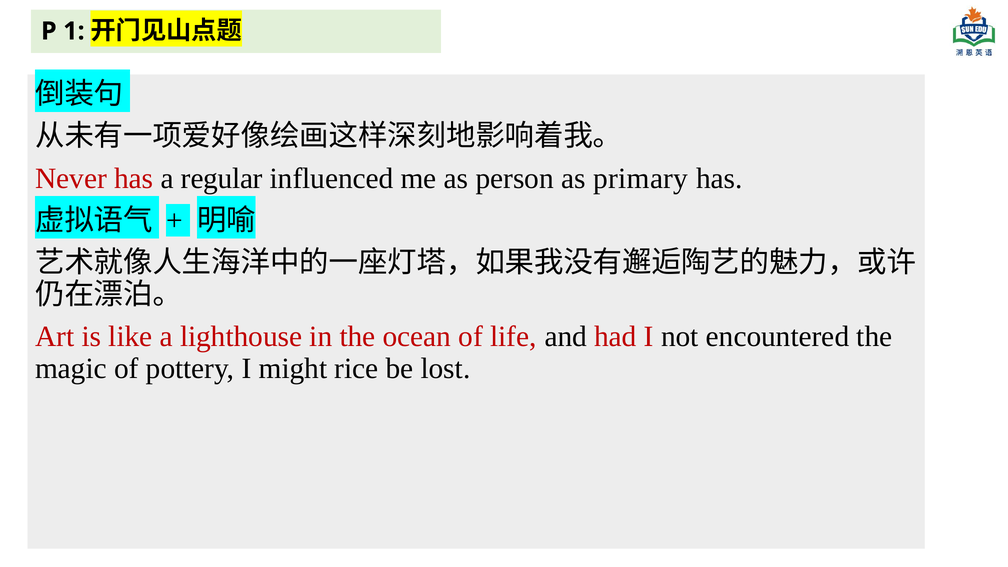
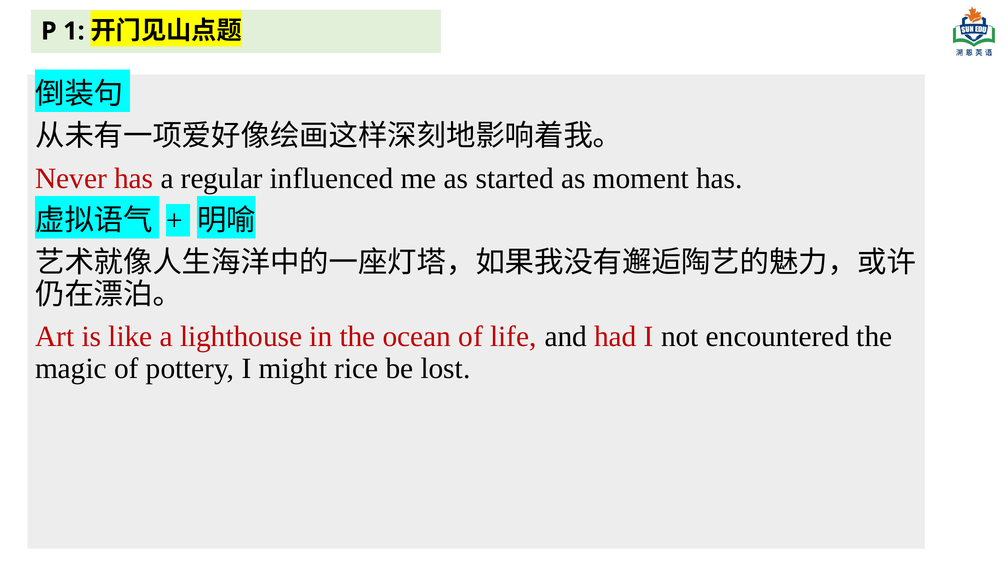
person: person -> started (515, 178)
primary: primary -> moment (641, 178)
